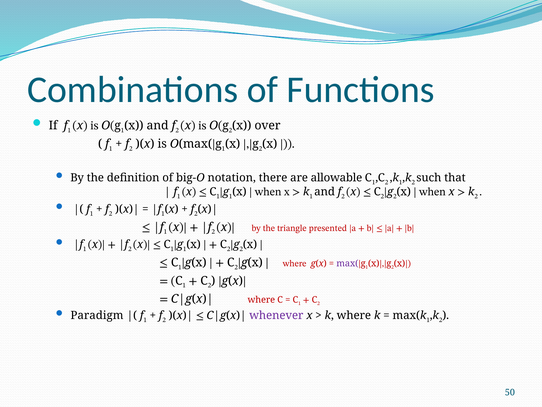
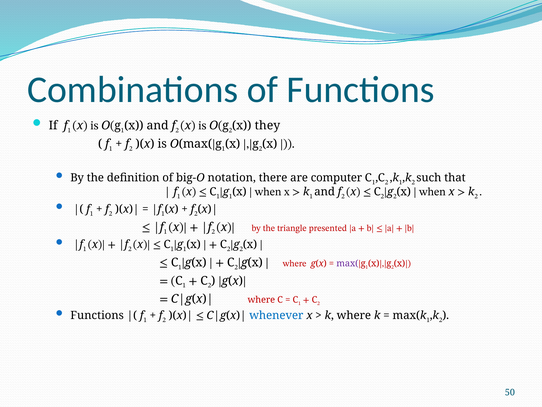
over: over -> they (267, 125)
allowable: allowable -> computer (336, 178)
Paradigm: Paradigm -> Functions (97, 315)
whenever colour: purple -> blue (276, 315)
